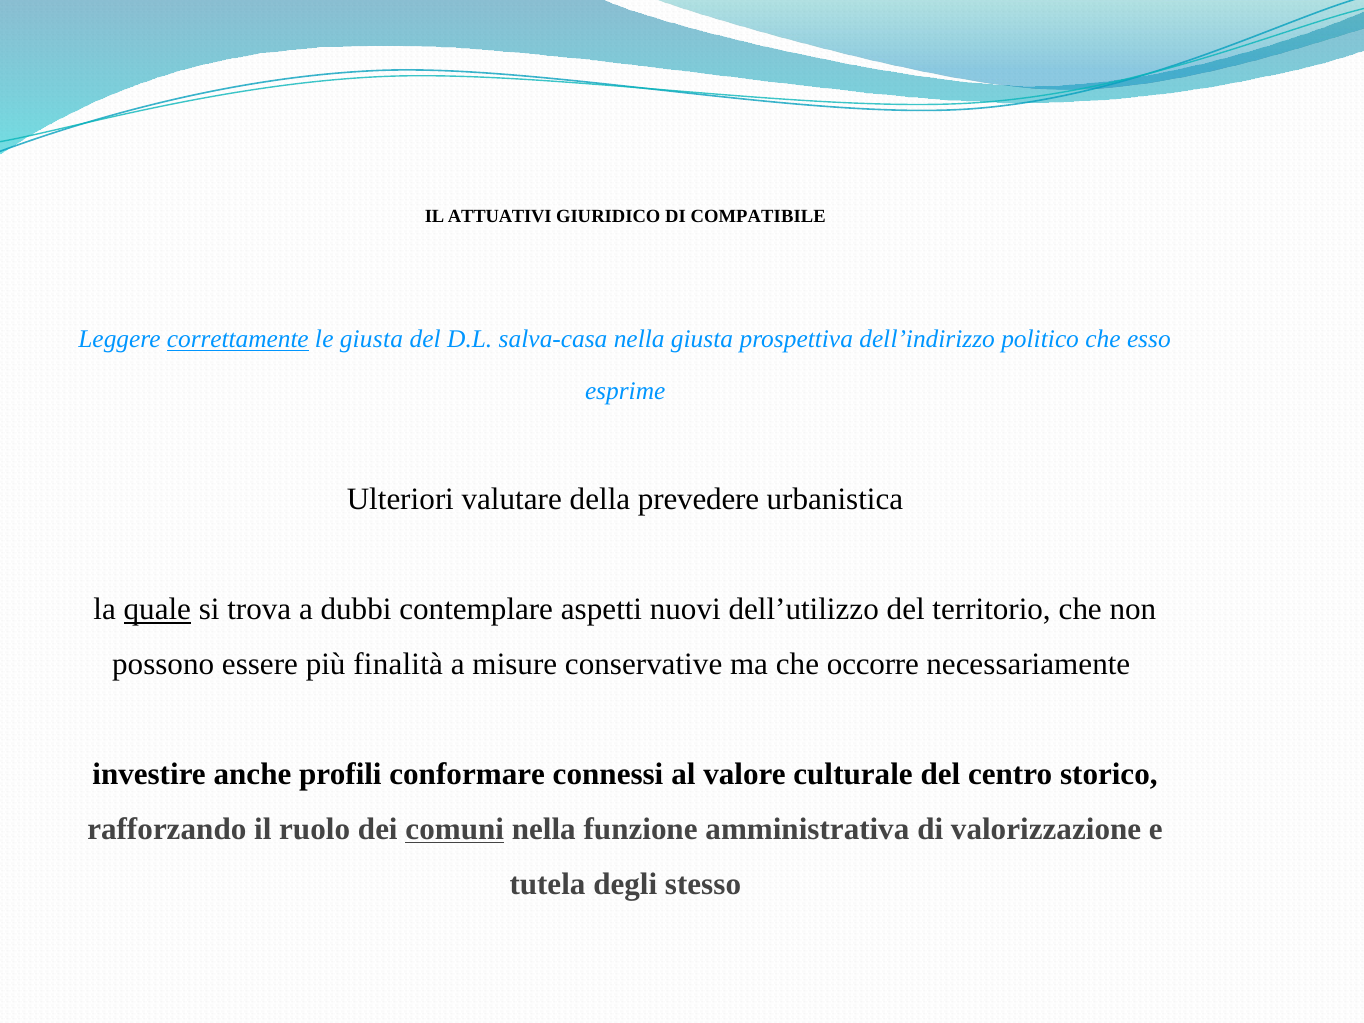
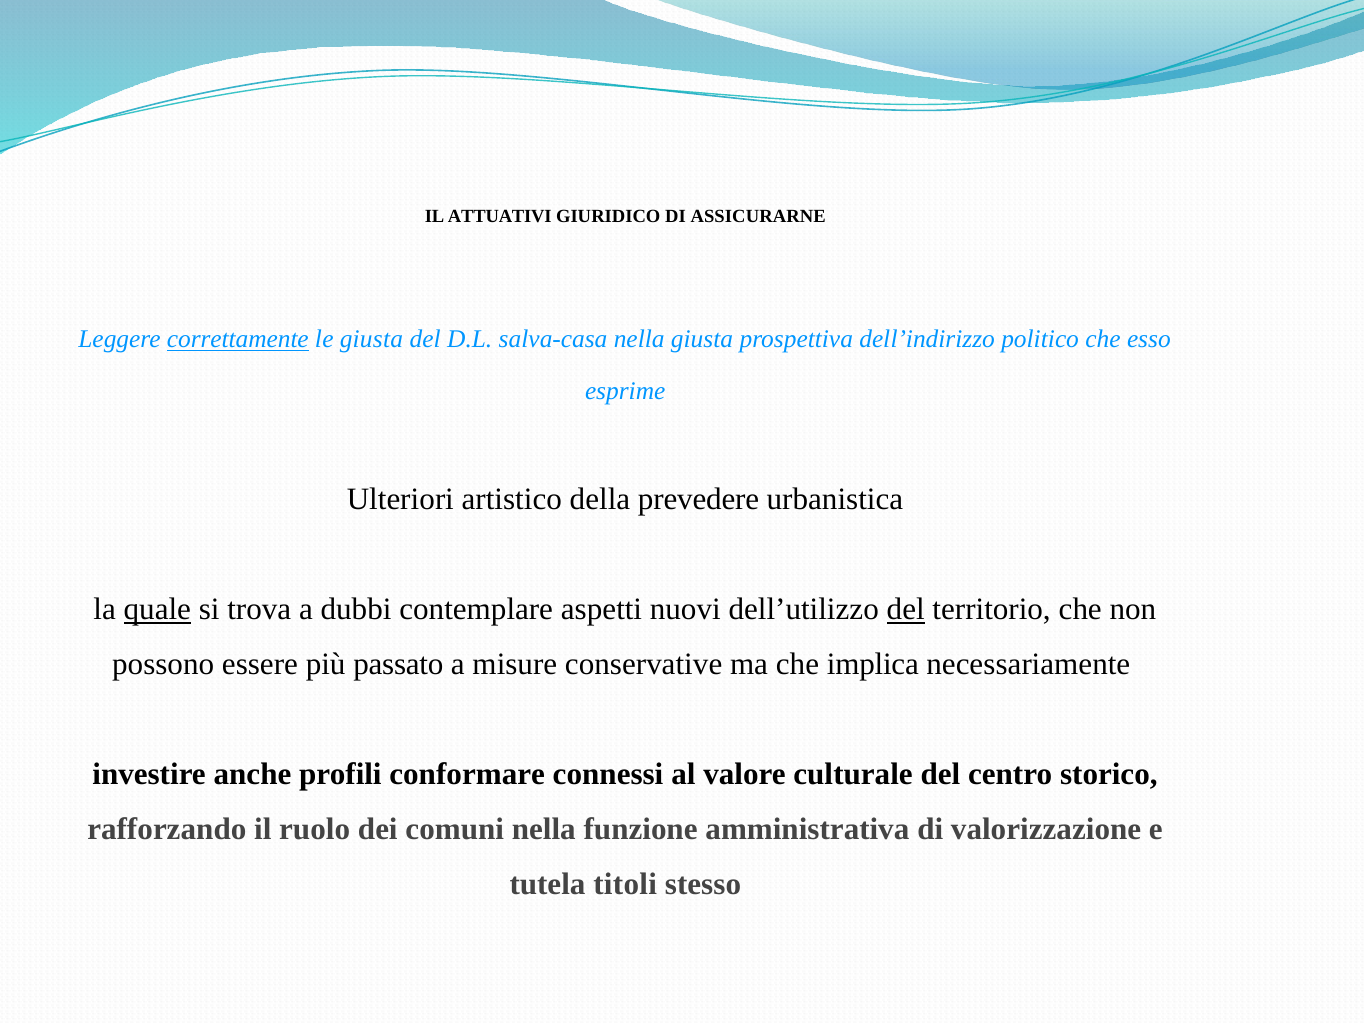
COMPATIBILE: COMPATIBILE -> ASSICURARNE (758, 216)
valutare: valutare -> artistico (512, 499)
del underline: none -> present (906, 609)
finalità: finalità -> passato (398, 664)
occorre: occorre -> implica (873, 664)
comuni underline: present -> none (455, 829)
degli: degli -> titoli (625, 884)
